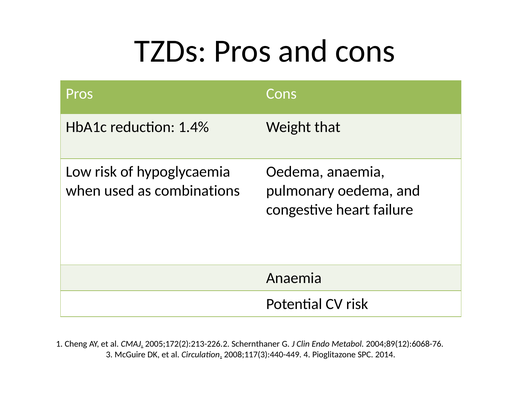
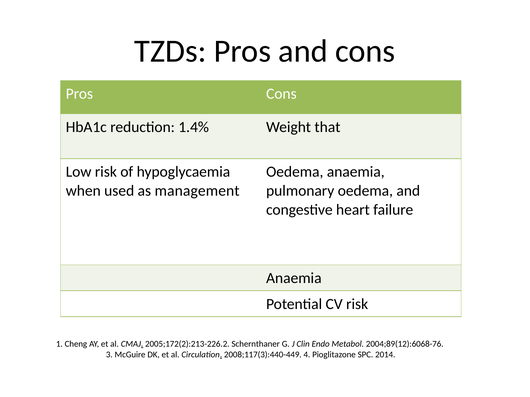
combinations: combinations -> management (197, 191)
